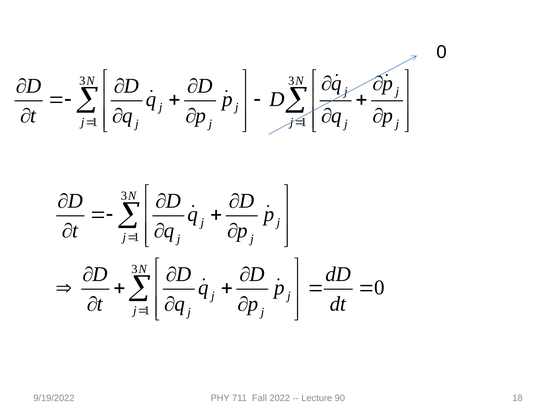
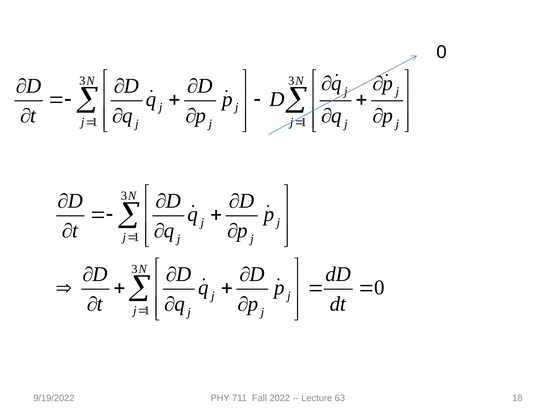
90: 90 -> 63 (340, 398)
